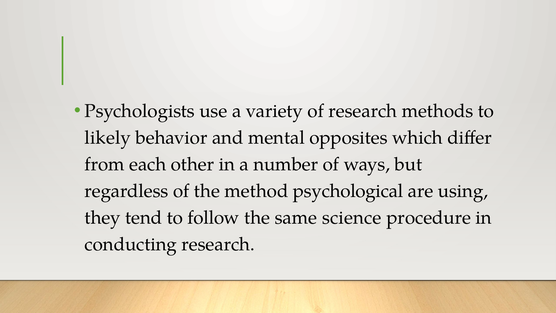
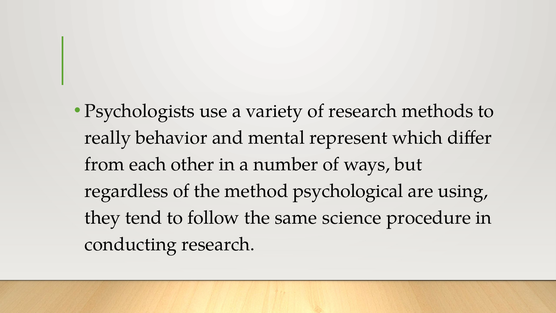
likely: likely -> really (108, 138)
opposites: opposites -> represent (348, 138)
